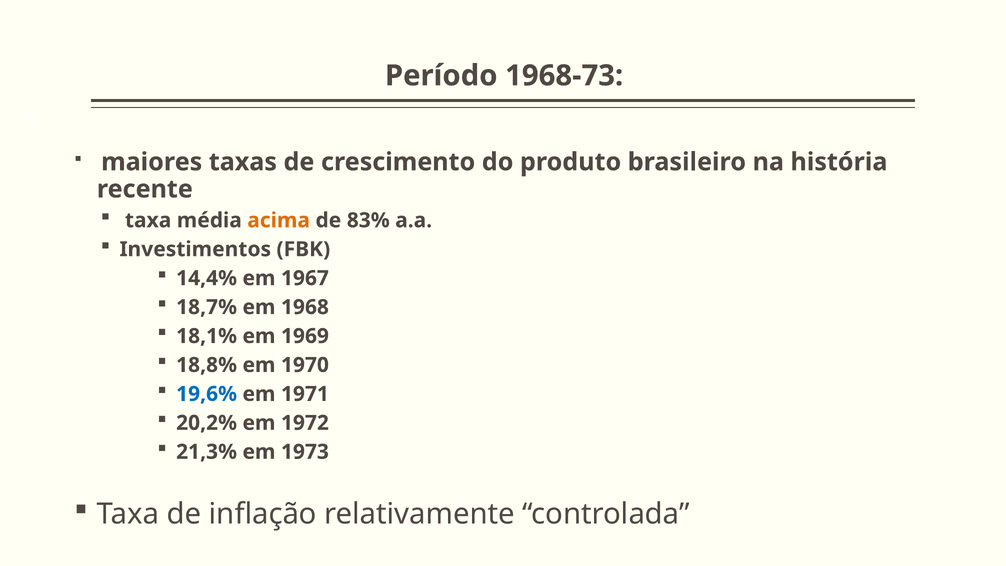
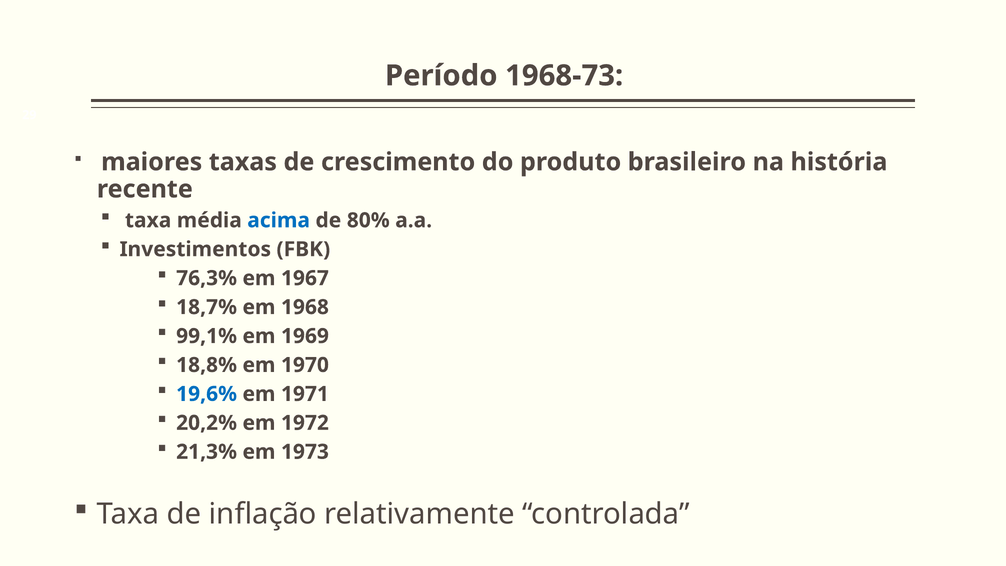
acima colour: orange -> blue (279, 220)
83%: 83% -> 80% (368, 220)
14,4%: 14,4% -> 76,3% (207, 278)
18,1%: 18,1% -> 99,1% (207, 336)
